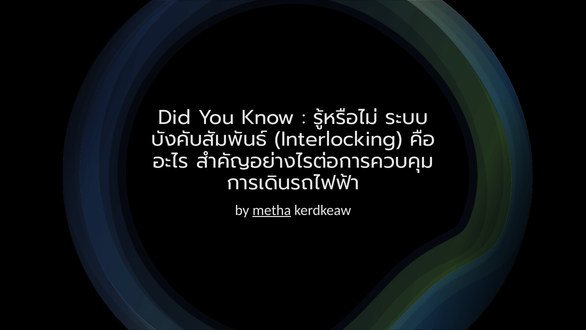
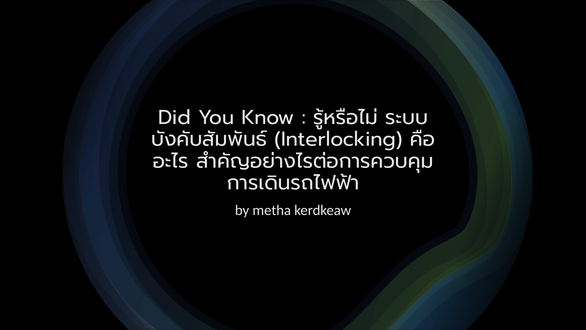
metha underline: present -> none (272, 210)
